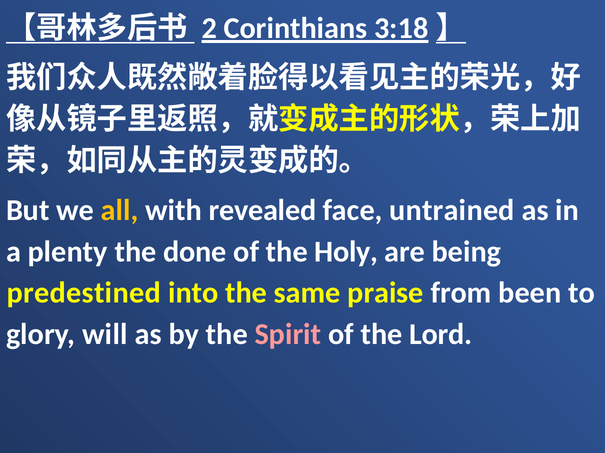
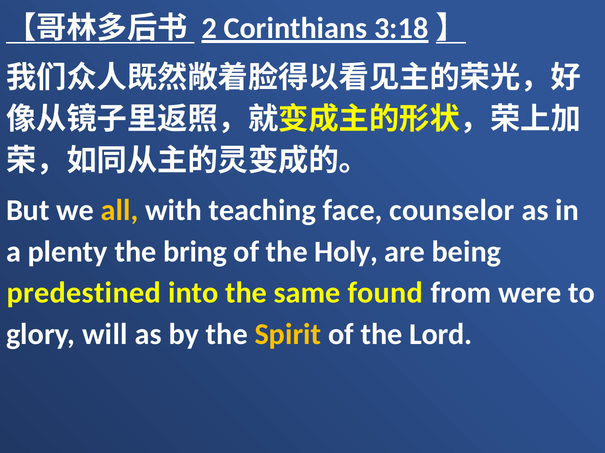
revealed: revealed -> teaching (262, 211)
untrained: untrained -> counselor (452, 211)
done: done -> bring (195, 252)
praise: praise -> found (385, 293)
been: been -> were (530, 293)
Spirit colour: pink -> yellow (288, 335)
